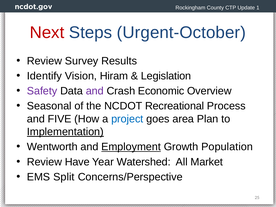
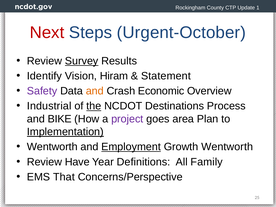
Survey underline: none -> present (82, 61)
Legislation: Legislation -> Statement (166, 76)
and colour: purple -> orange (95, 91)
Seasonal: Seasonal -> Industrial (49, 106)
the underline: none -> present (94, 106)
Recreational: Recreational -> Destinations (175, 106)
FIVE: FIVE -> BIKE (60, 119)
project colour: blue -> purple (127, 119)
Growth Population: Population -> Wentworth (227, 147)
Watershed: Watershed -> Definitions (144, 162)
Market: Market -> Family (207, 162)
Split: Split -> That (64, 177)
